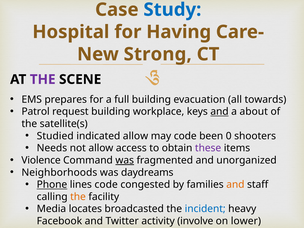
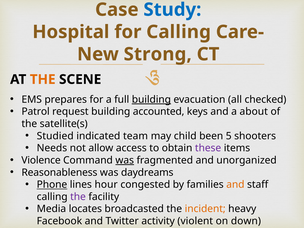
for Having: Having -> Calling (179, 32)
THE colour: purple -> orange (43, 79)
building underline: none -> present (151, 99)
towards: towards -> checked (265, 99)
workplace: workplace -> accounted (159, 112)
and underline: present -> none (220, 112)
indicated allow: allow -> team (135, 136)
may code: code -> child (185, 136)
0: 0 -> 5 (229, 136)
Neighborhoods: Neighborhoods -> Reasonableness (59, 172)
lines code: code -> hour (106, 185)
the colour: orange -> purple (78, 197)
incident colour: blue -> orange (205, 209)
involve: involve -> violent (195, 221)
lower: lower -> down (246, 221)
